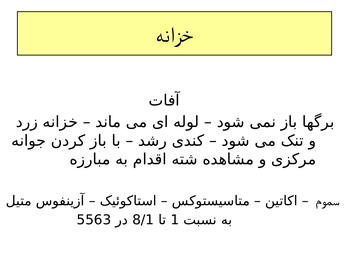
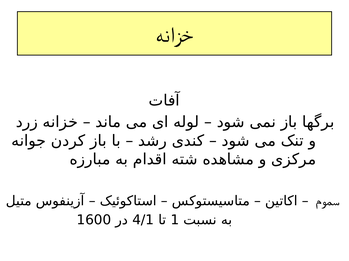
5563: 5563 -> 1600 (94, 220)
8/1: 8/1 -> 4/1 (143, 220)
